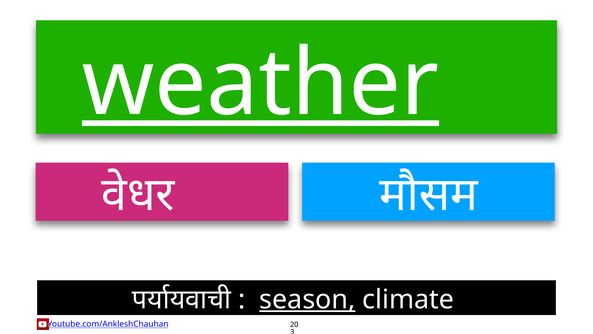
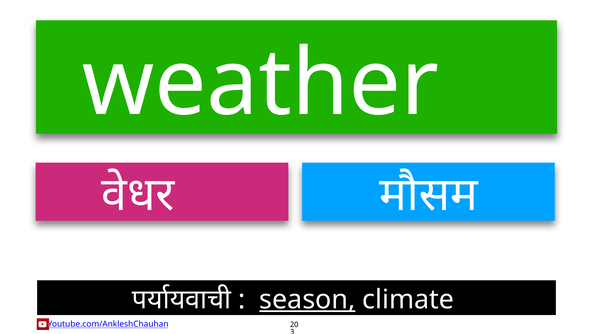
weather underline: present -> none (260, 83)
